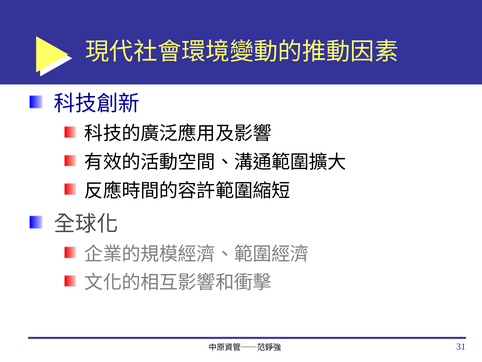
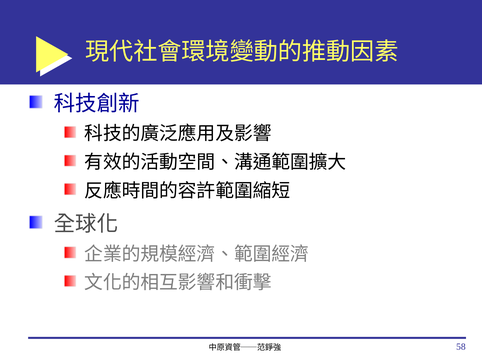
31: 31 -> 58 (461, 346)
